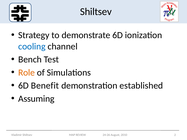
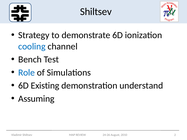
Role colour: orange -> blue (27, 73)
Benefit: Benefit -> Existing (45, 86)
established: established -> understand (141, 86)
